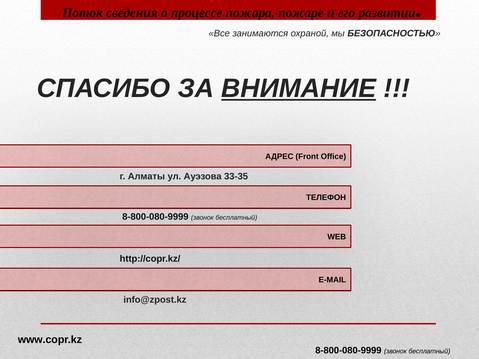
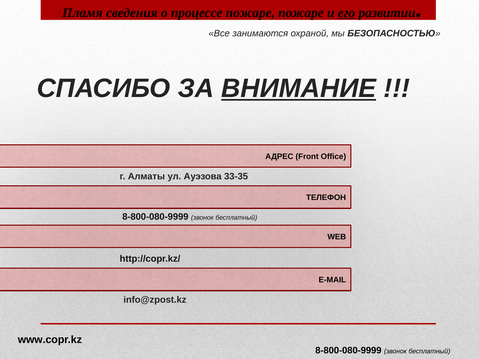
Поток: Поток -> Пламя (82, 13)
процессе пожара: пожара -> пожаре (250, 13)
его underline: none -> present (346, 13)
